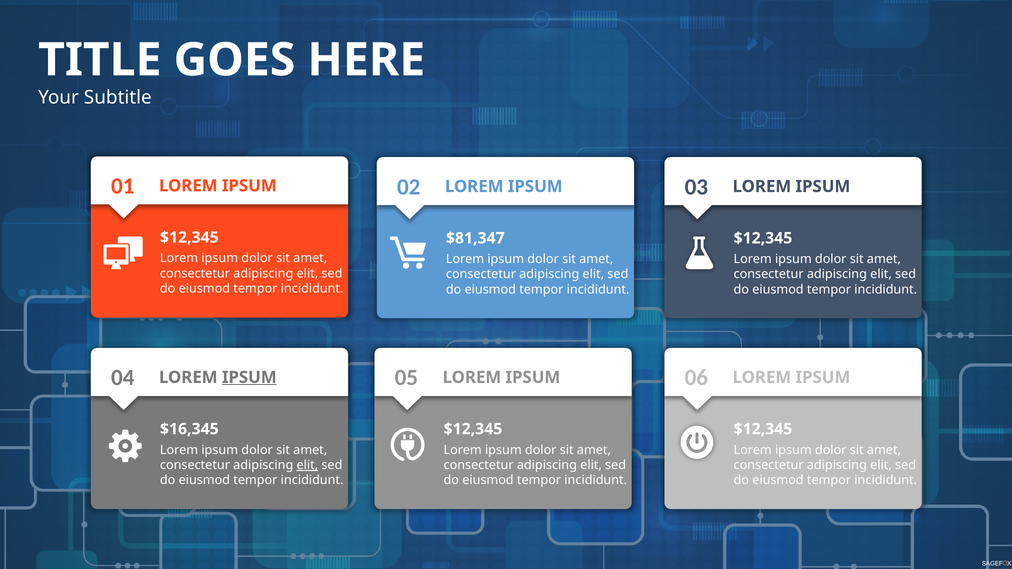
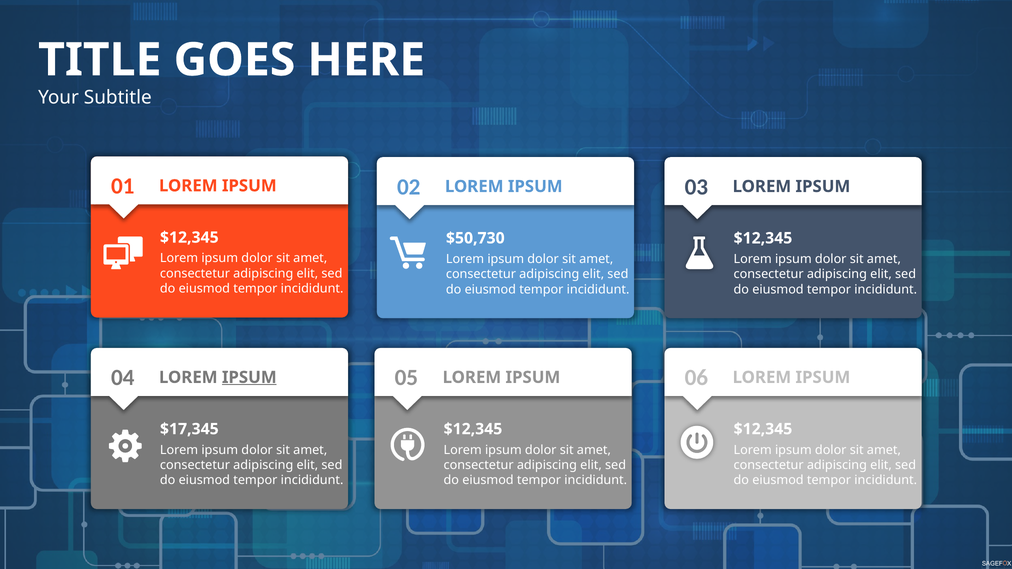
$81,347: $81,347 -> $50,730 (475, 238)
$16,345: $16,345 -> $17,345 (189, 429)
elit underline: present -> none (307, 465)
